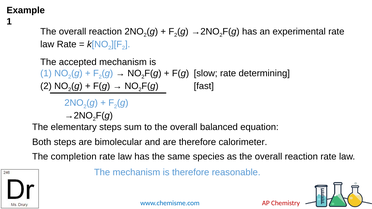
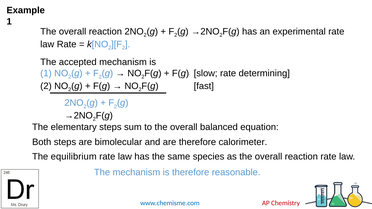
completion: completion -> equilibrium (74, 157)
